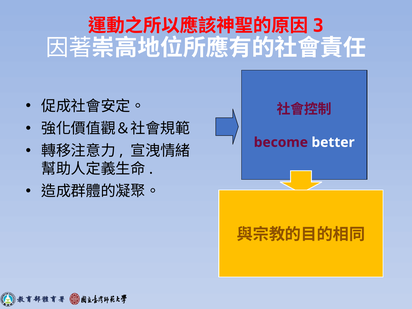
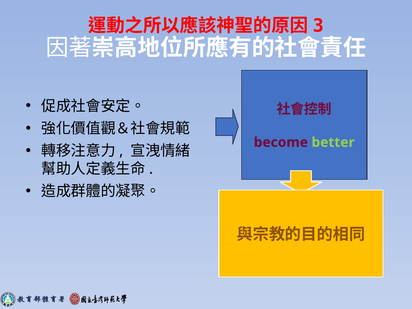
better colour: white -> light green (333, 142)
